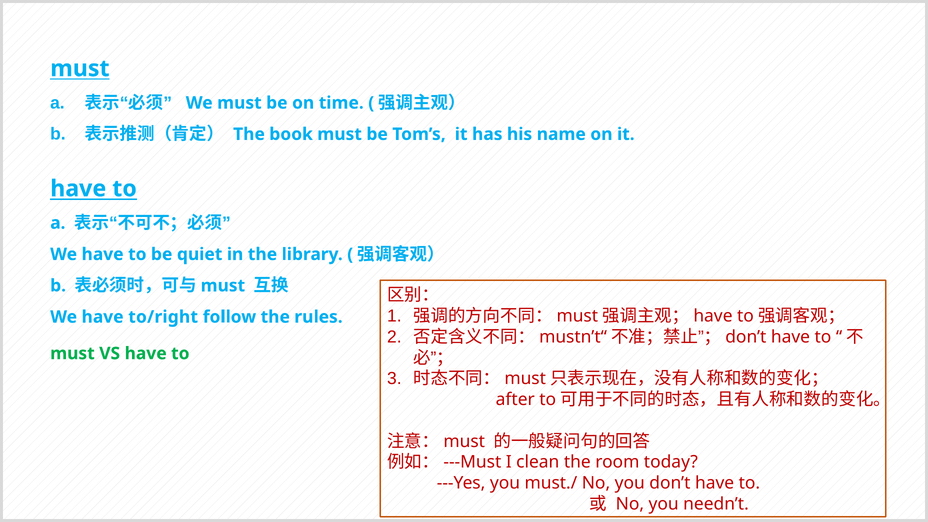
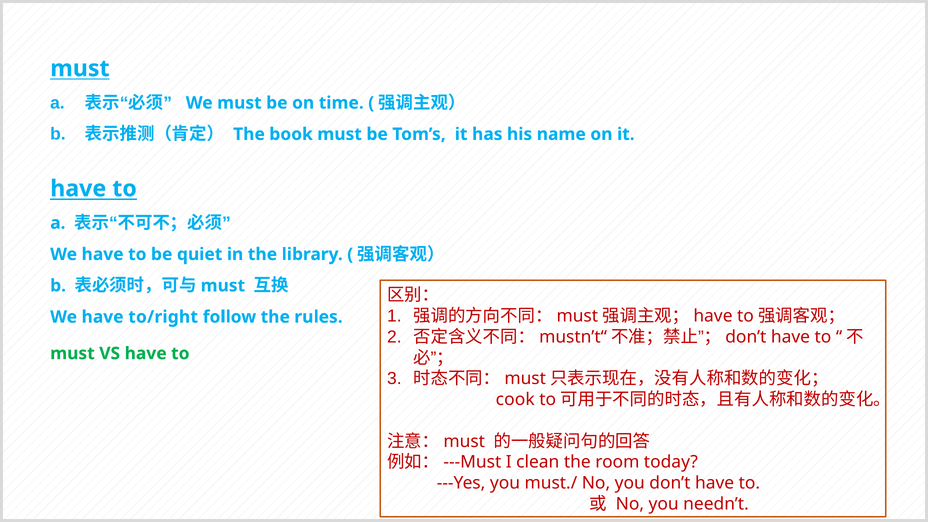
after: after -> cook (515, 400)
